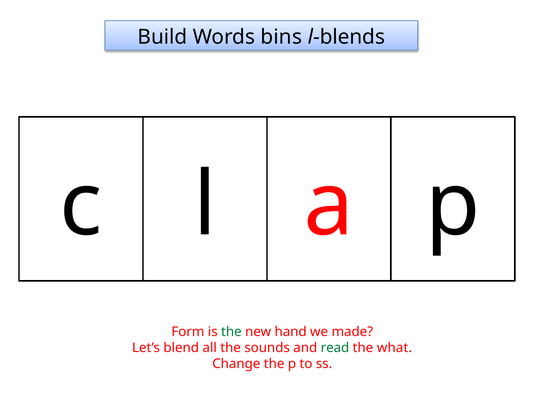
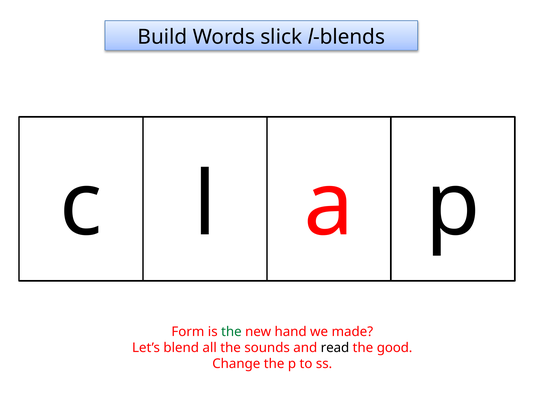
bins: bins -> slick (281, 37)
read colour: green -> black (335, 348)
what: what -> good (395, 348)
